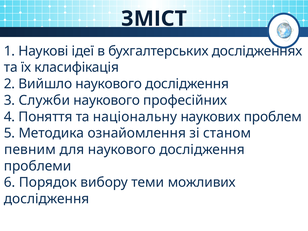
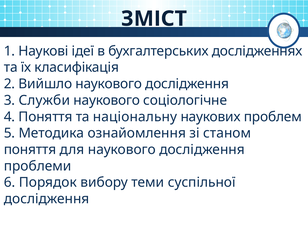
професійних: професійних -> соціологічне (185, 100)
певним: певним -> поняття (30, 150)
можливих: можливих -> суспільної (202, 182)
